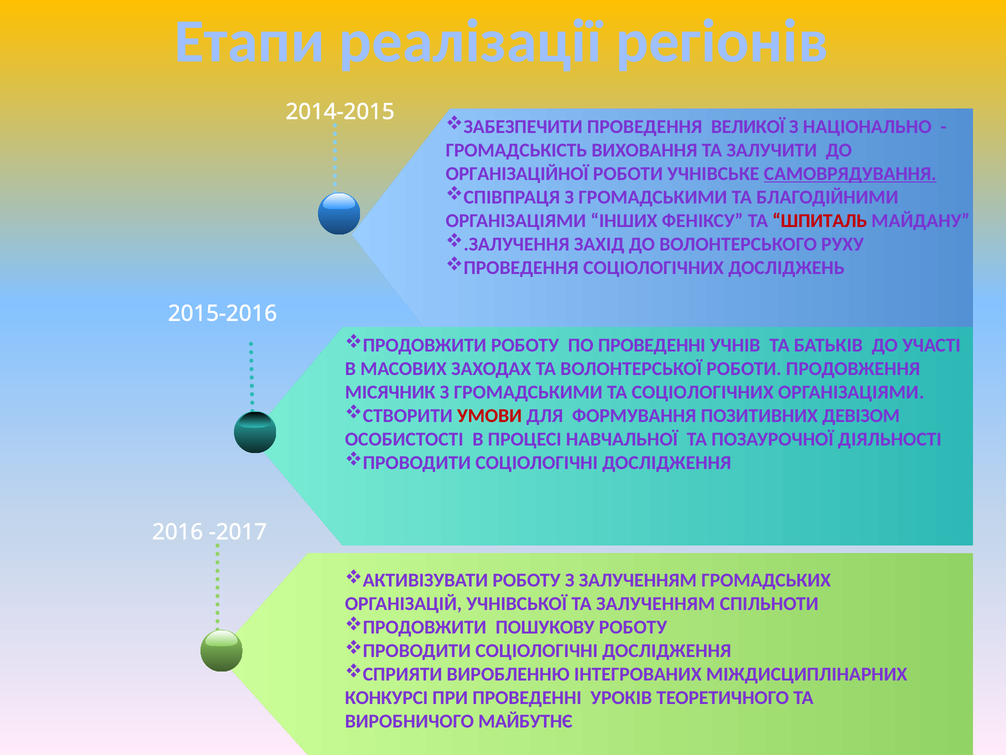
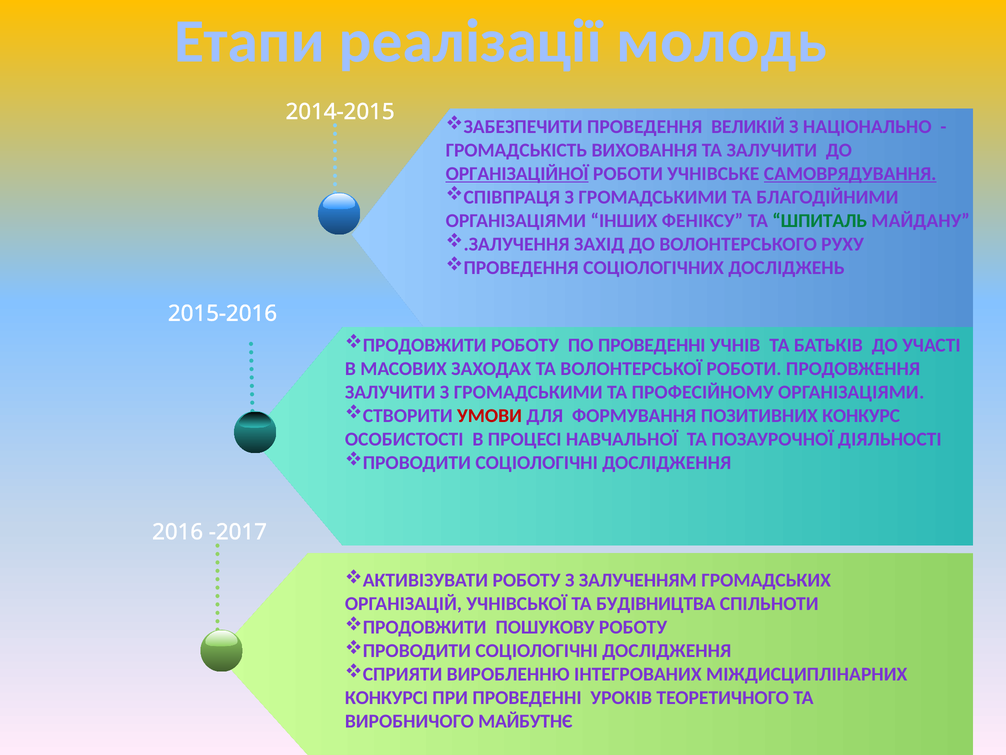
регіонів: регіонів -> молодь (722, 41)
ВЕЛИКОЇ: ВЕЛИКОЇ -> ВЕЛИКІЙ (748, 126)
ОРГАНІЗАЦІЙНОЇ underline: none -> present (517, 173)
ШПИТАЛЬ colour: red -> green (820, 220)
МІСЯЧНИК: МІСЯЧНИК -> ЗАЛУЧИТИ (390, 392)
ТА СОЦІОЛОГІЧНИХ: СОЦІОЛОГІЧНИХ -> ПРОФЕСІЙНОМУ (703, 392)
ДЕВІЗОМ: ДЕВІЗОМ -> КОНКУРС (861, 415)
ТА ЗАЛУЧЕННЯМ: ЗАЛУЧЕННЯМ -> БУДІВНИЦТВА (656, 604)
